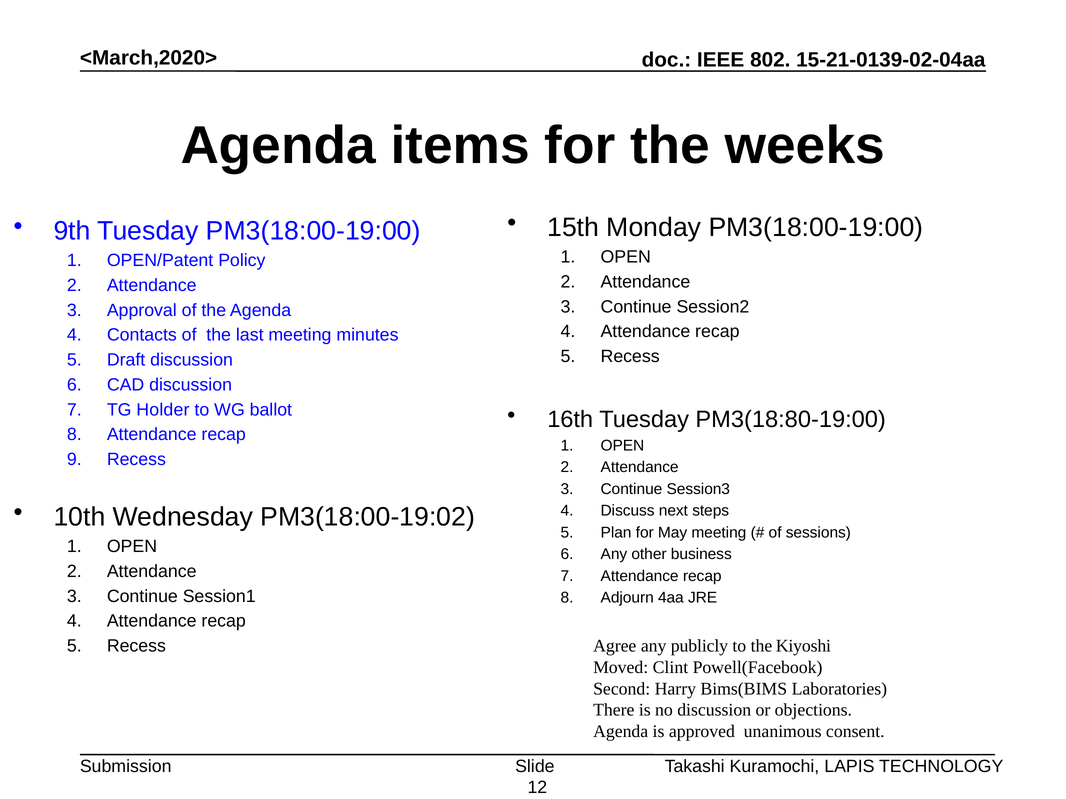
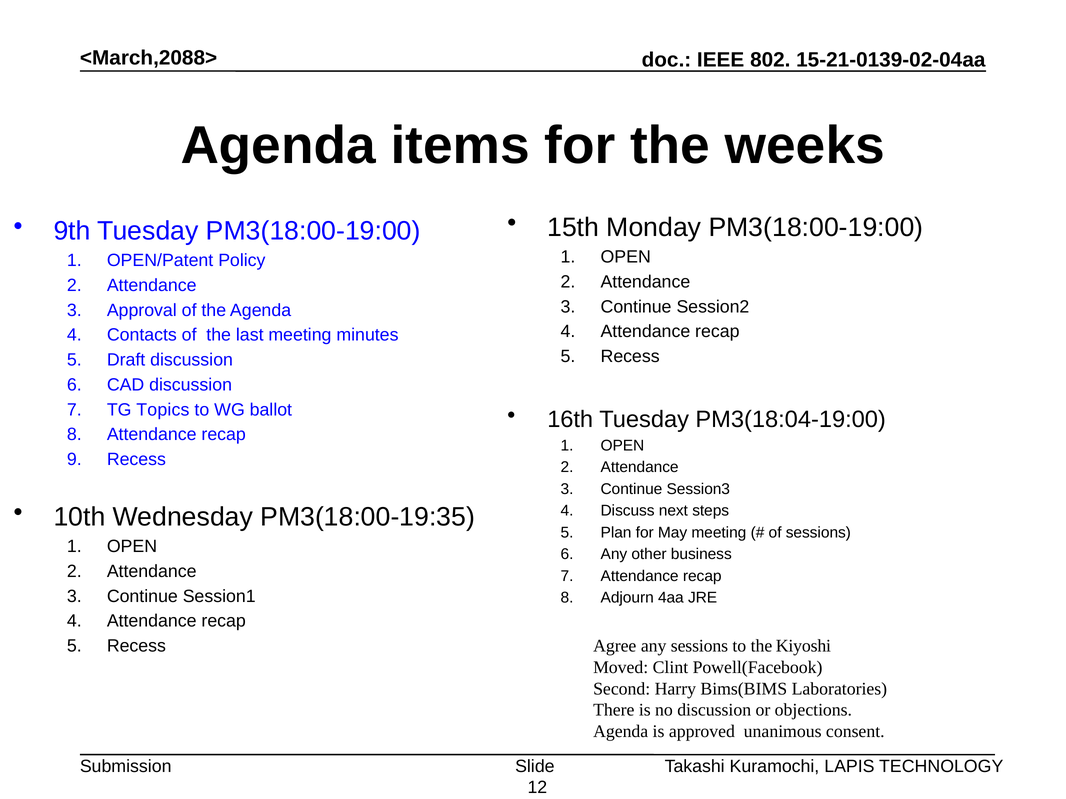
<March,2020>: <March,2020> -> <March,2088> (149, 58)
Holder: Holder -> Topics (163, 410)
PM3(18:80-19:00: PM3(18:80-19:00 -> PM3(18:04-19:00 (791, 420)
PM3(18:00-19:02: PM3(18:00-19:02 -> PM3(18:00-19:35 (368, 517)
any publicly: publicly -> sessions (699, 646)
